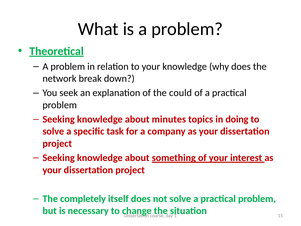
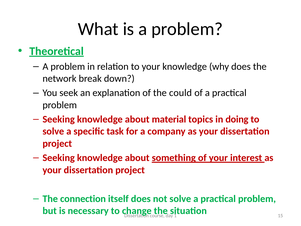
minutes: minutes -> material (169, 119)
completely: completely -> connection (83, 199)
